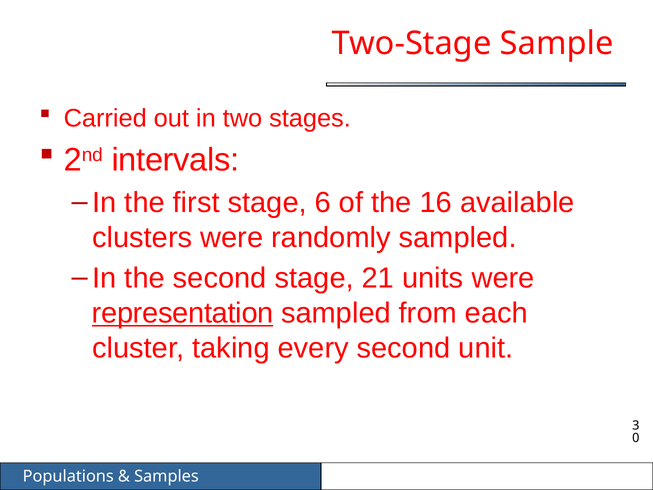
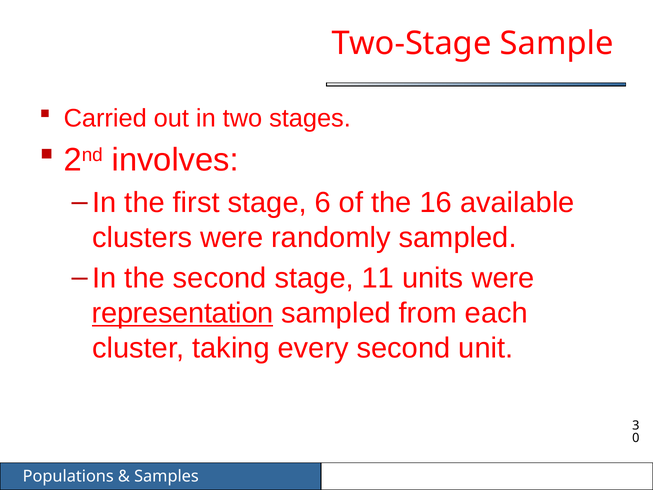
intervals: intervals -> involves (175, 160)
21: 21 -> 11 (378, 278)
